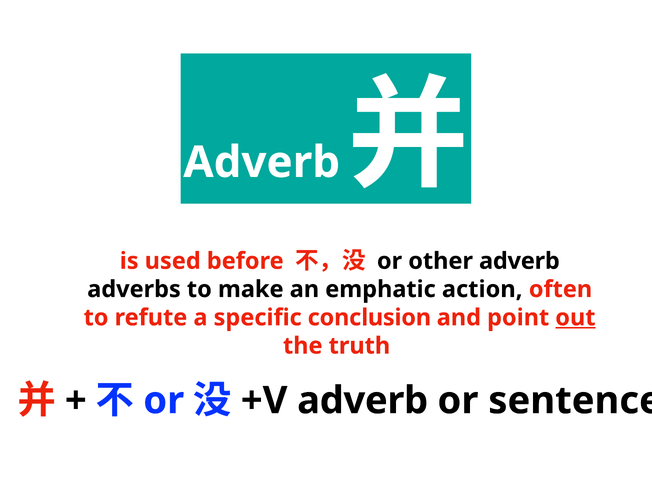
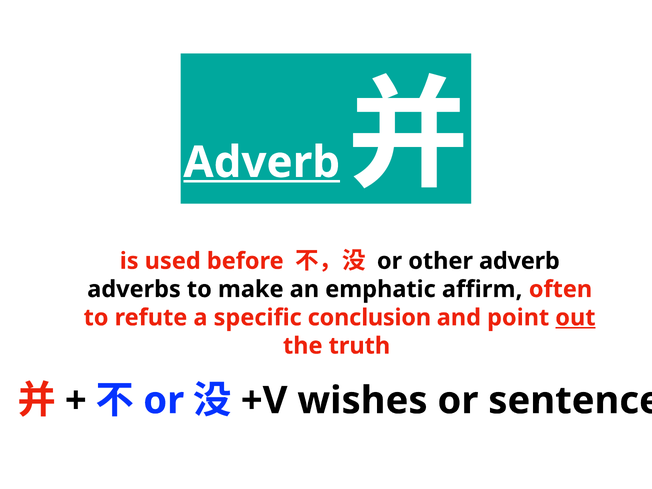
Adverb underline: none -> present (262, 162)
action: action -> affirm (482, 289)
adverb: adverb -> wishes (362, 401)
